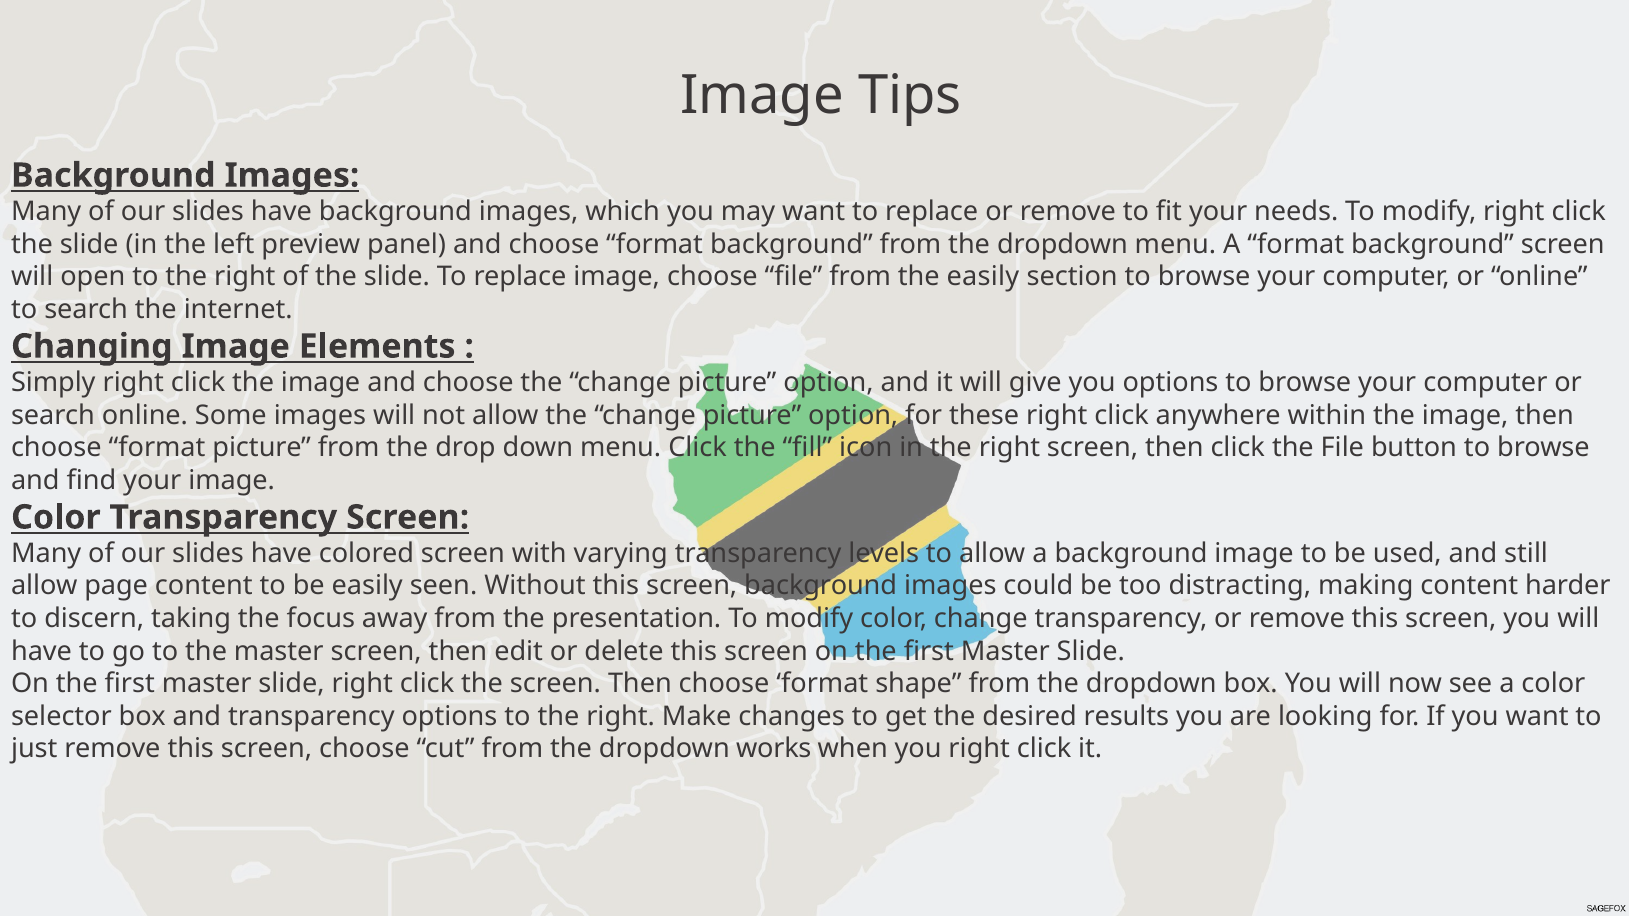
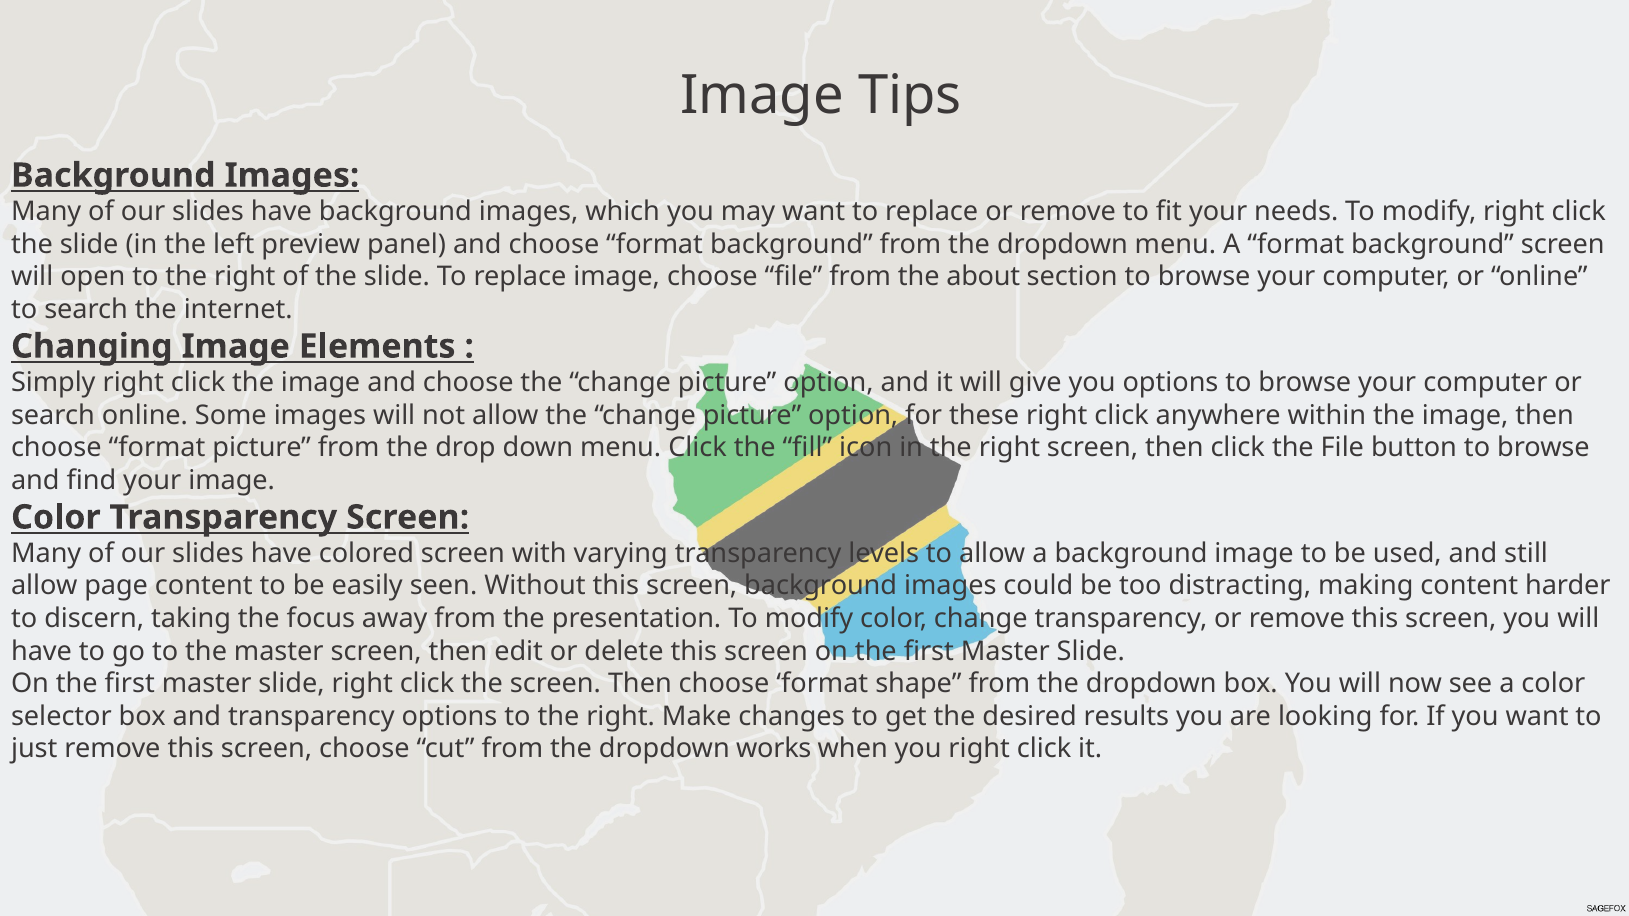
the easily: easily -> about (983, 277)
